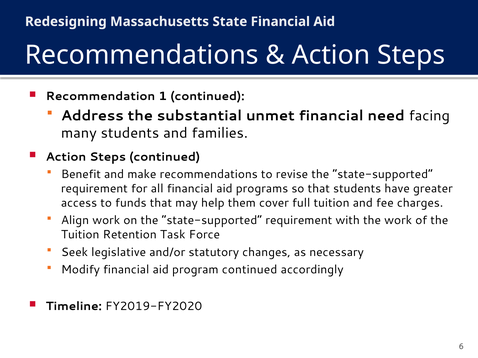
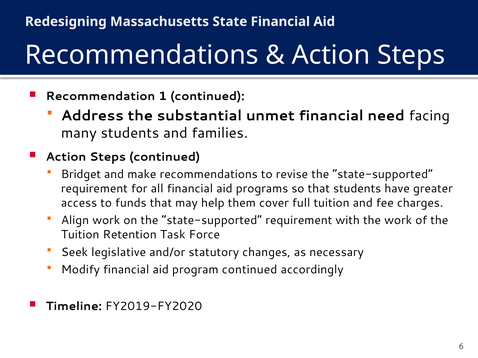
Benefit: Benefit -> Bridget (81, 174)
